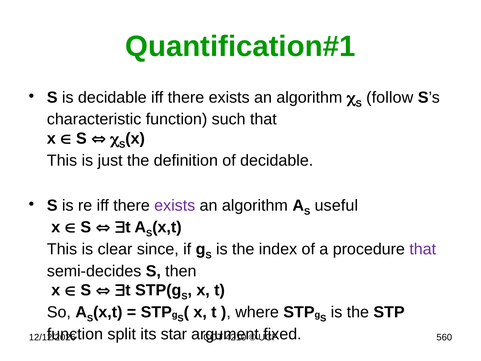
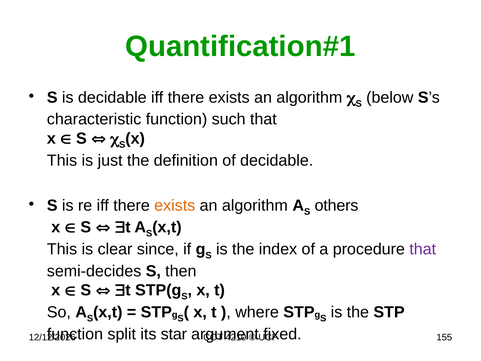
follow: follow -> below (390, 97)
exists colour: purple -> orange (175, 205)
useful: useful -> others (337, 205)
560: 560 -> 155 (444, 337)
